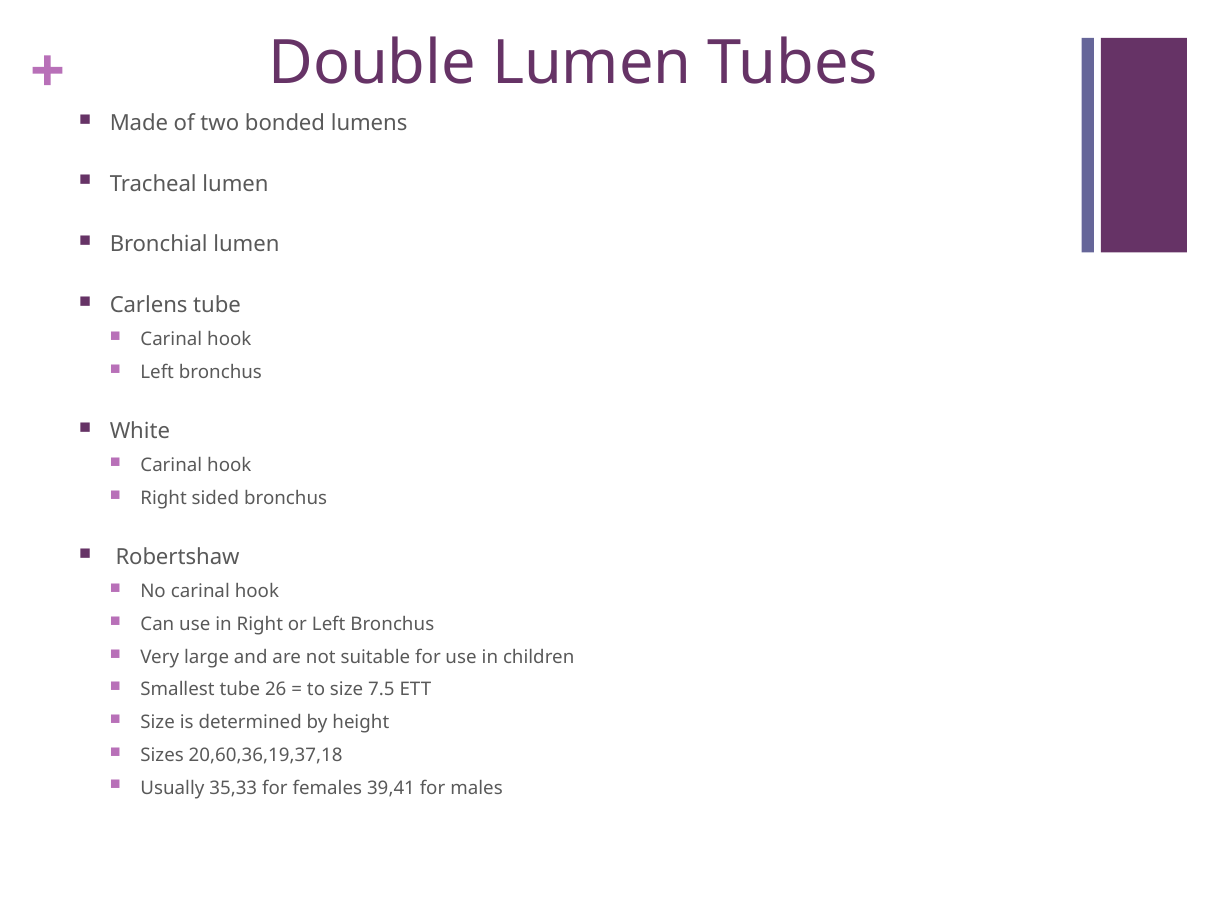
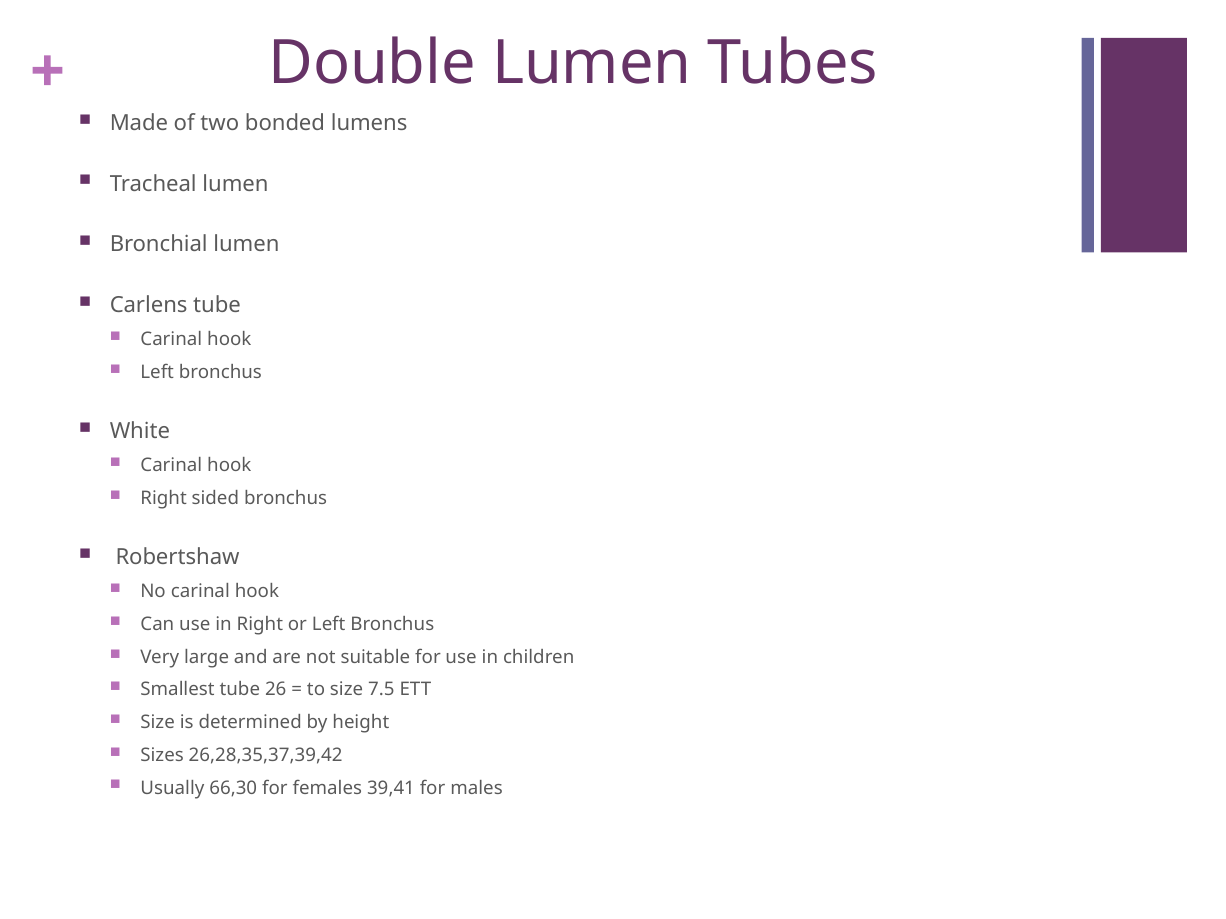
20,60,36,19,37,18: 20,60,36,19,37,18 -> 26,28,35,37,39,42 (266, 756)
35,33: 35,33 -> 66,30 (233, 788)
